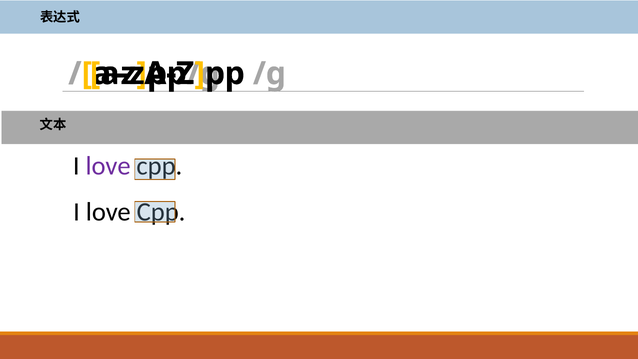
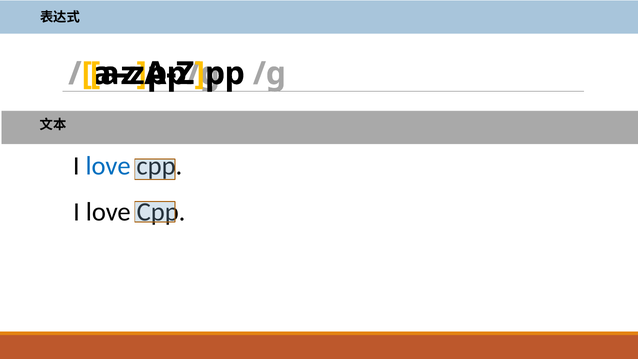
love colour: purple -> blue (108, 166)
